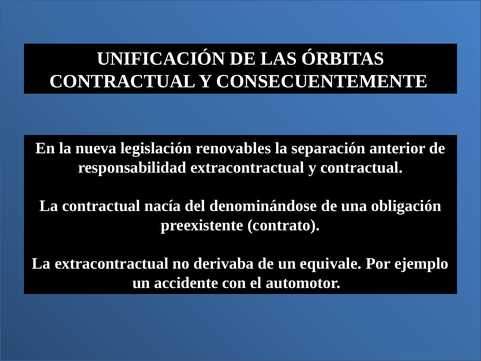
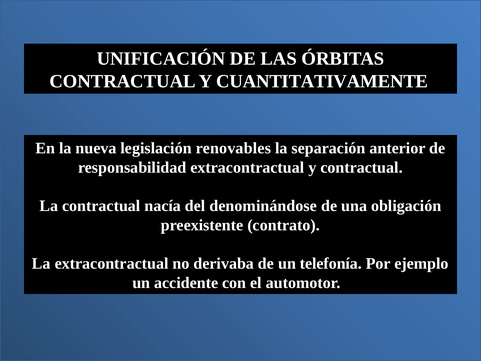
CONSECUENTEMENTE: CONSECUENTEMENTE -> CUANTITATIVAMENTE (322, 81)
equivale: equivale -> telefonía (331, 263)
